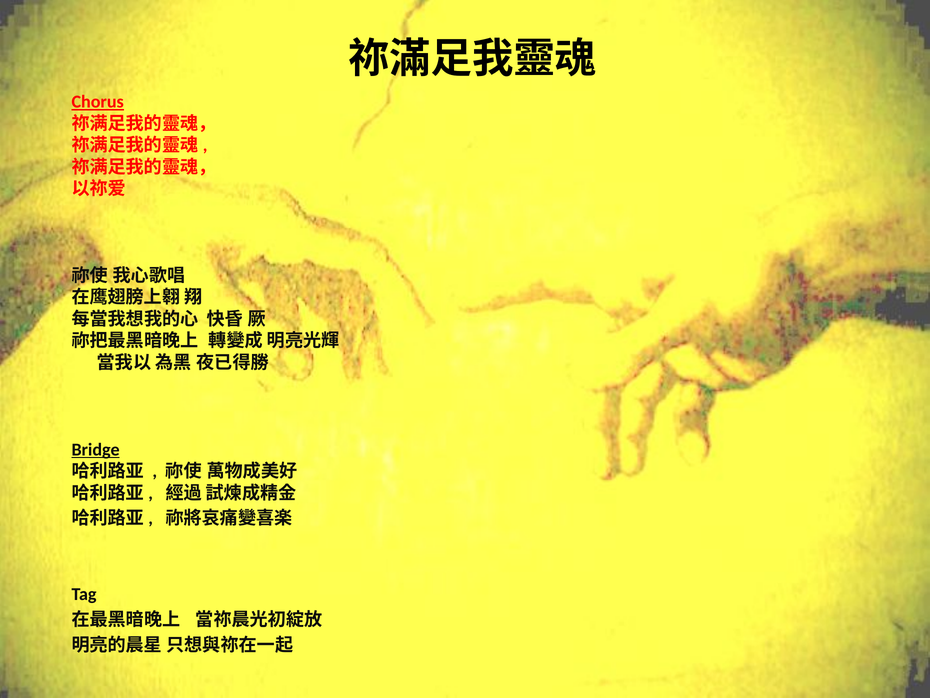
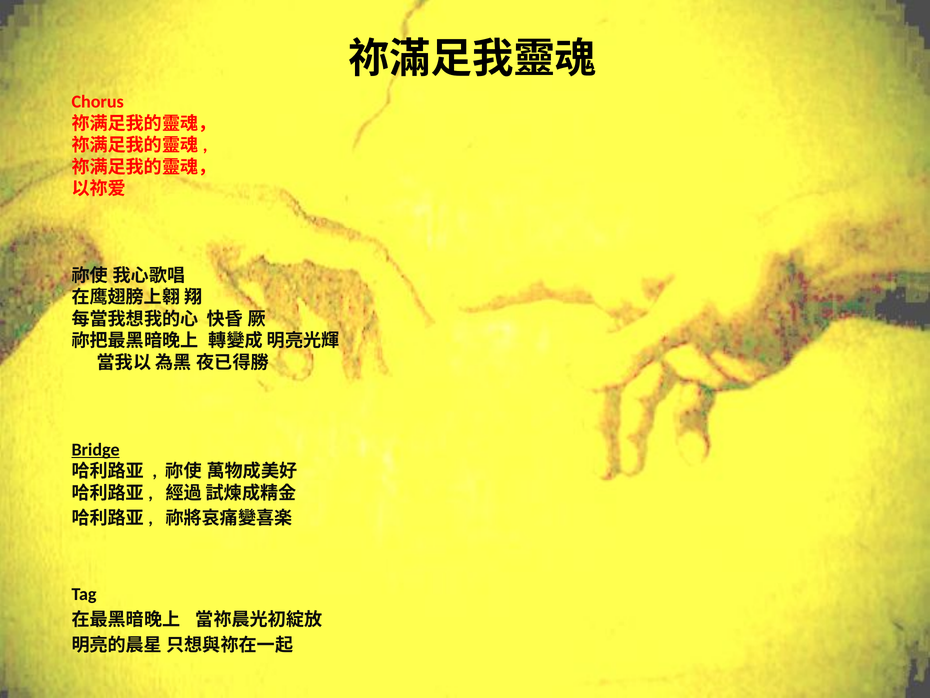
Chorus underline: present -> none (98, 102)
